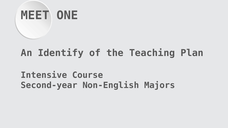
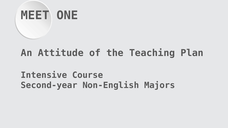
Identify: Identify -> Attitude (61, 53)
